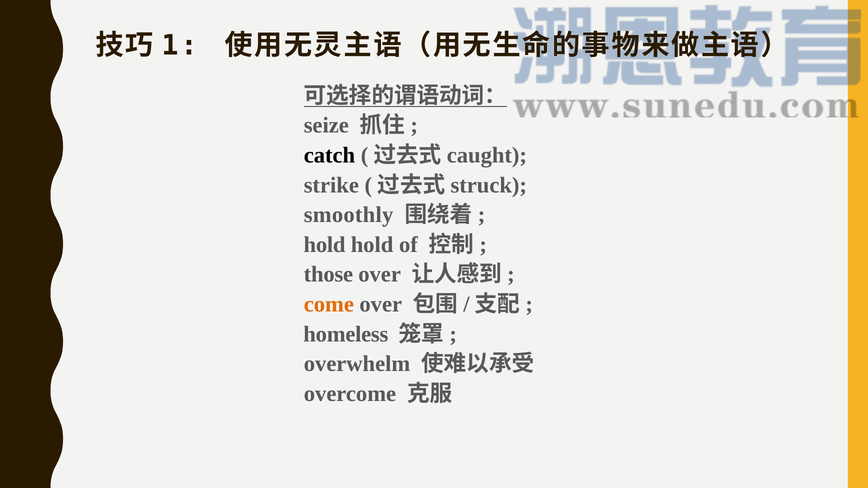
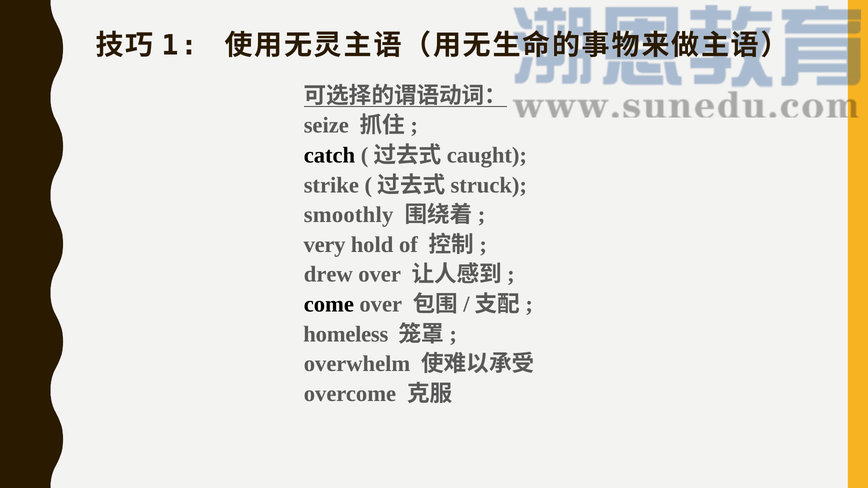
hold: hold -> very (325, 245)
those: those -> drew (328, 275)
come colour: orange -> black (329, 304)
